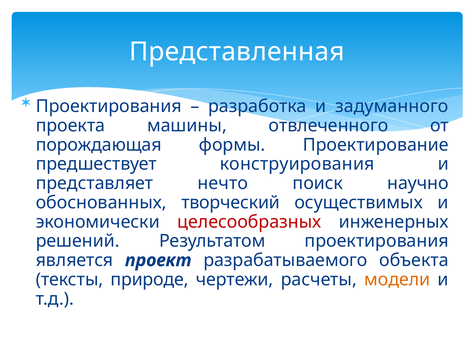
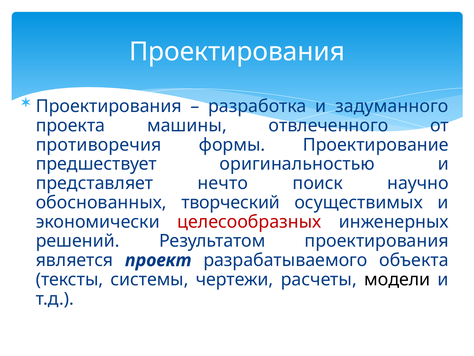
Представленная: Представленная -> Проектирования (237, 52)
порождающая: порождающая -> противоречия (99, 145)
конструирования: конструирования -> оригинальностью (297, 164)
природе: природе -> системы (150, 279)
модели colour: orange -> black (397, 279)
